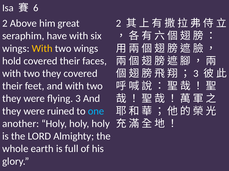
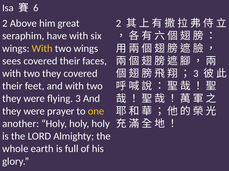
hold: hold -> sees (12, 61)
ruined: ruined -> prayer (61, 112)
one colour: light blue -> yellow (96, 112)
